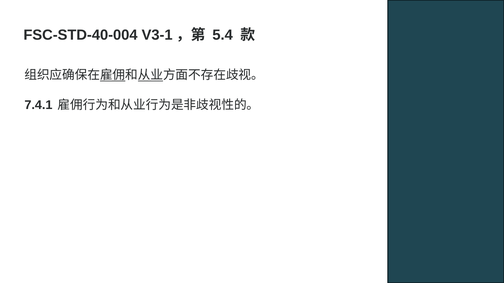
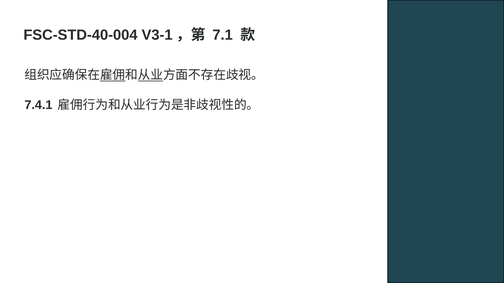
5.4: 5.4 -> 7.1 (223, 35)
